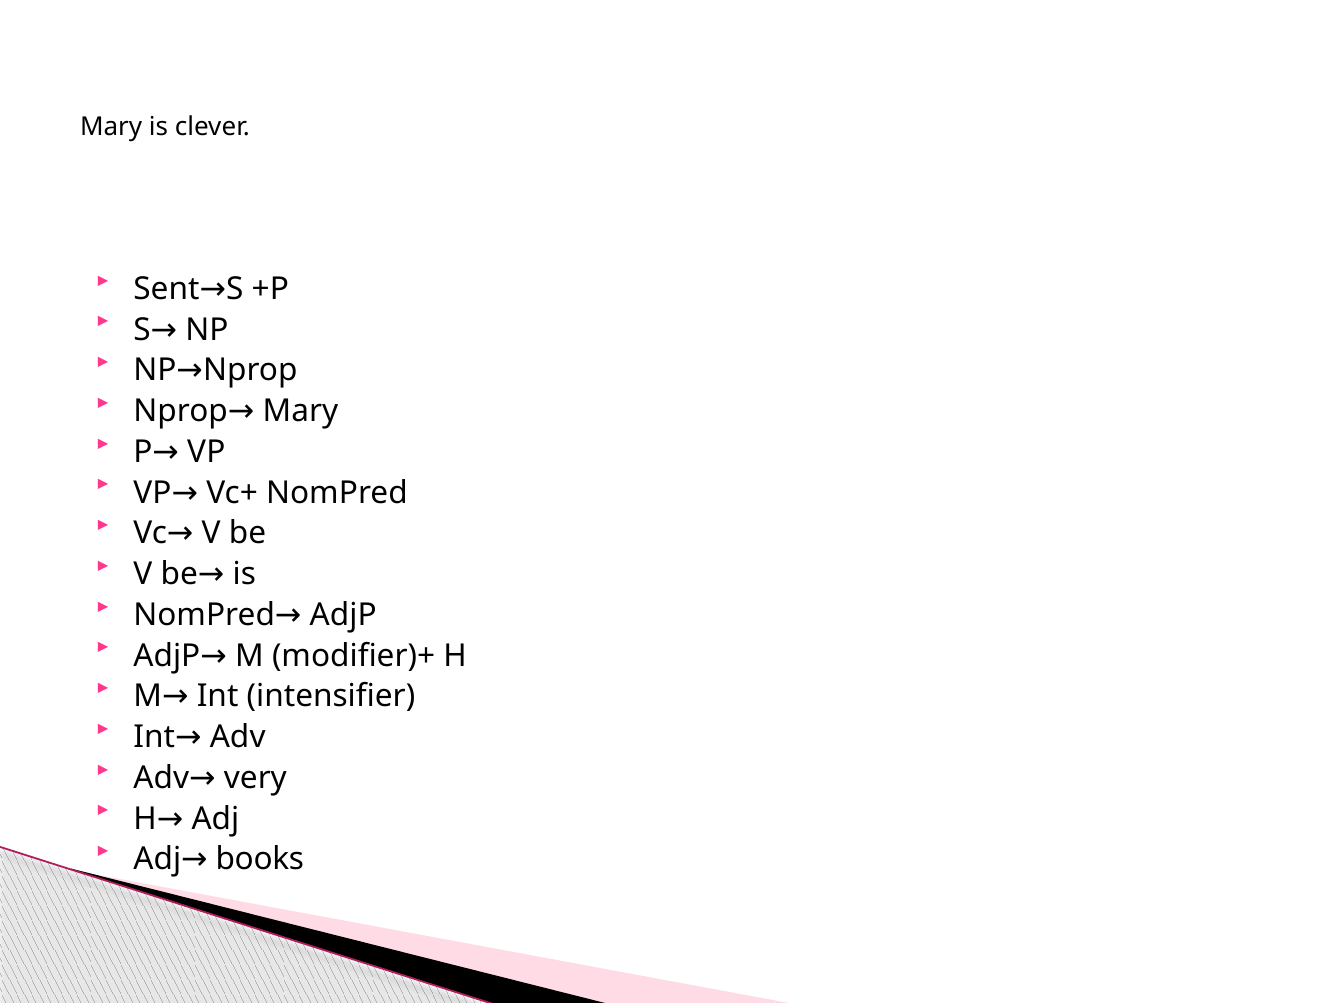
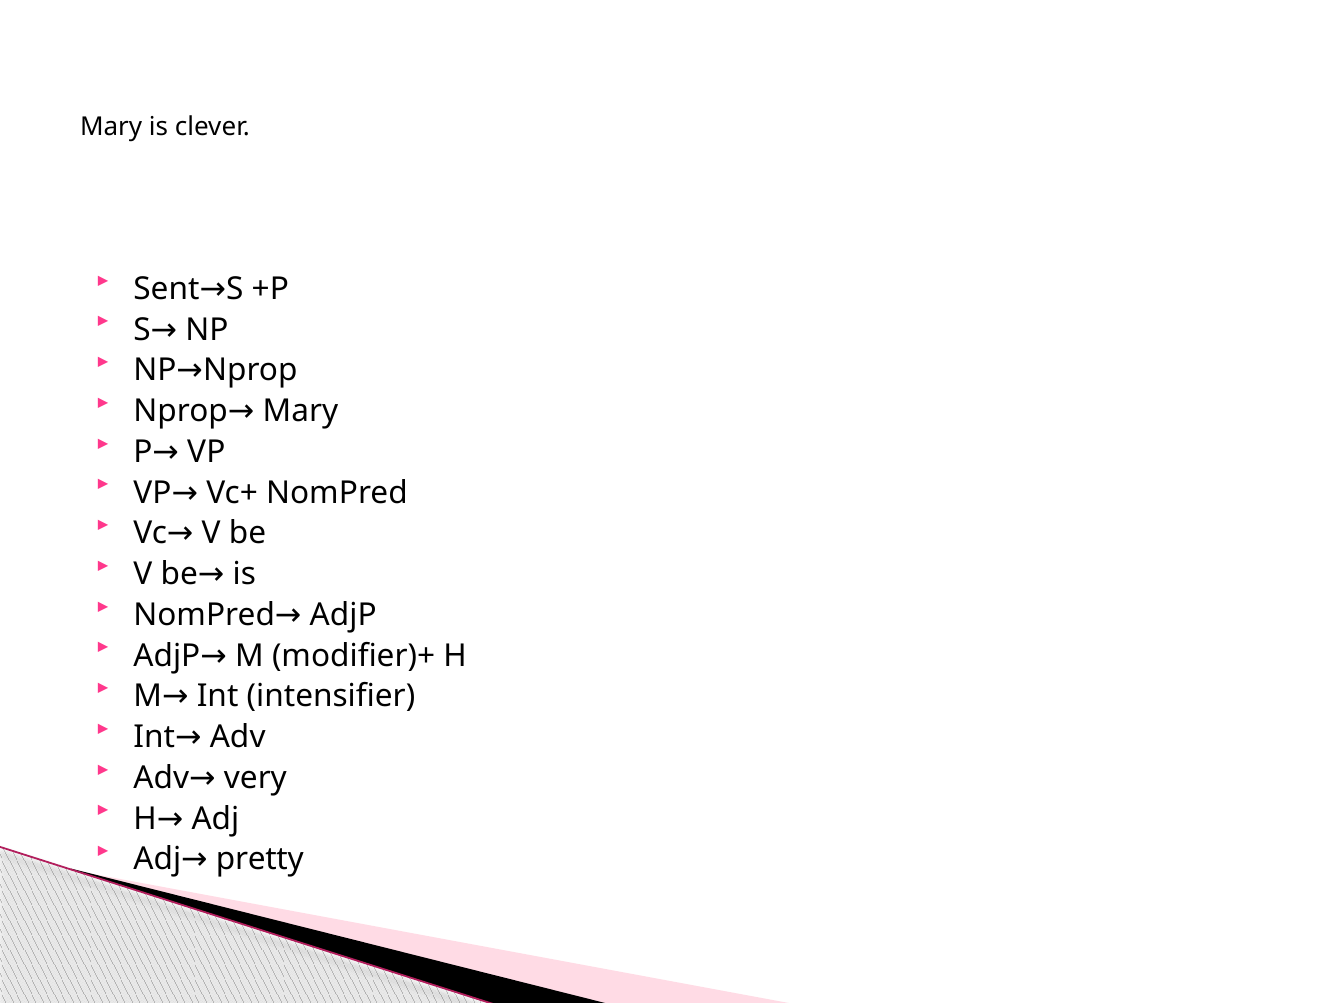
books: books -> pretty (260, 859)
